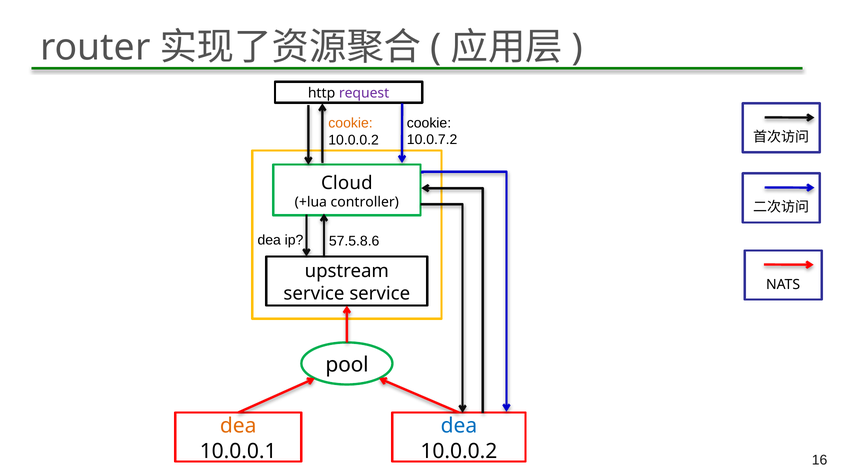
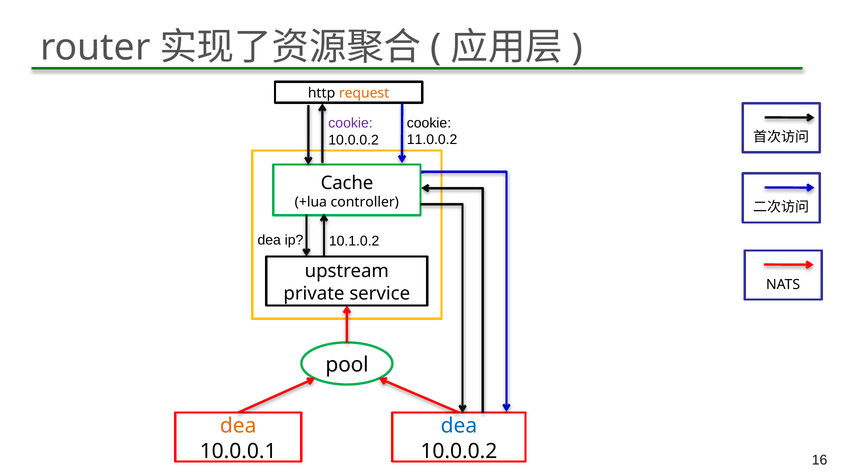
request colour: purple -> orange (364, 93)
cookie colour: orange -> purple (351, 123)
10.0.7.2: 10.0.7.2 -> 11.0.0.2 (432, 140)
Cloud: Cloud -> Cache (347, 183)
57.5.8.6: 57.5.8.6 -> 10.1.0.2 (354, 241)
service: service -> private (314, 294)
